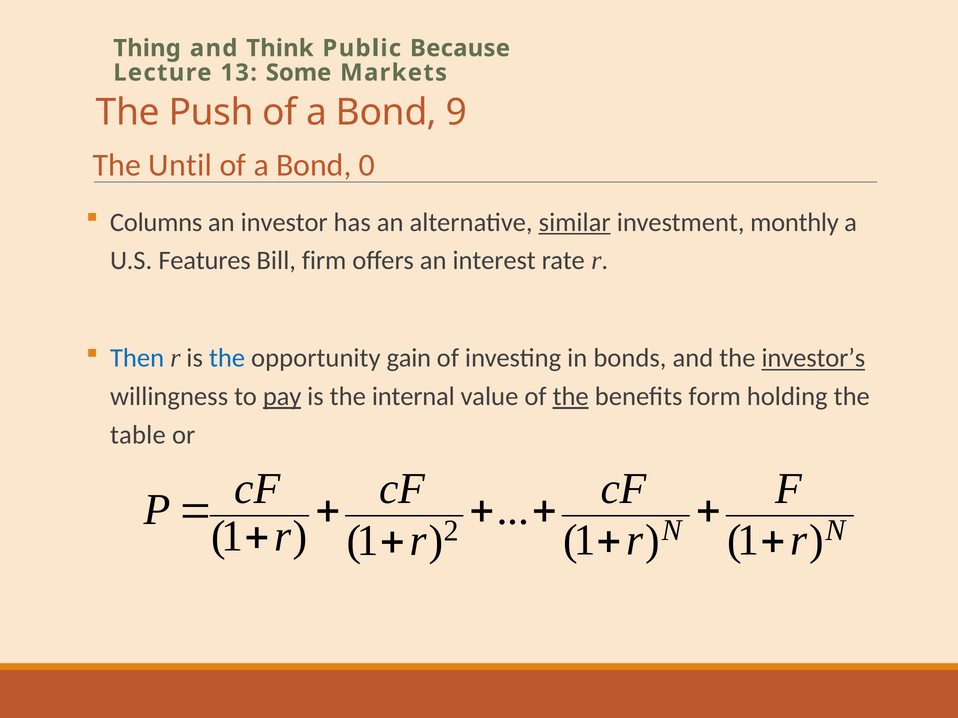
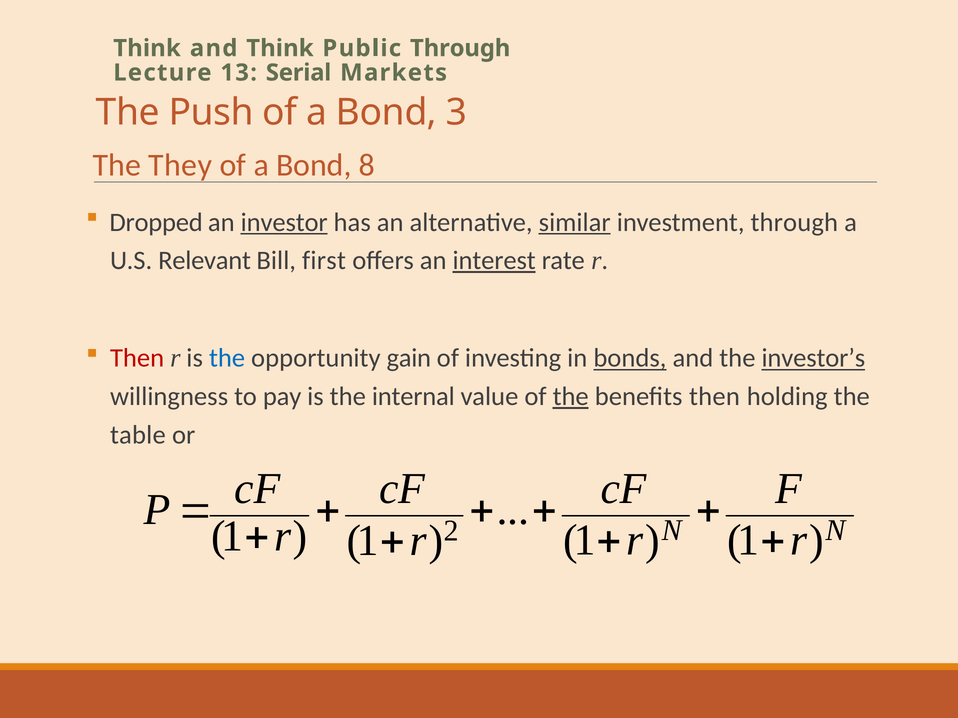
Thing: Thing -> Think (147, 48)
Public Because: Because -> Through (460, 48)
Some: Some -> Serial (299, 73)
9: 9 -> 3 (457, 113)
Until: Until -> They (180, 165)
0: 0 -> 8 (367, 165)
Columns: Columns -> Dropped (156, 222)
investor underline: none -> present (284, 222)
investment monthly: monthly -> through (794, 222)
Features: Features -> Relevant (205, 261)
firm: firm -> first (324, 261)
interest underline: none -> present (494, 261)
Then colour: blue -> red (137, 358)
bonds underline: none -> present (630, 358)
pay underline: present -> none (282, 397)
benefits form: form -> then (714, 397)
